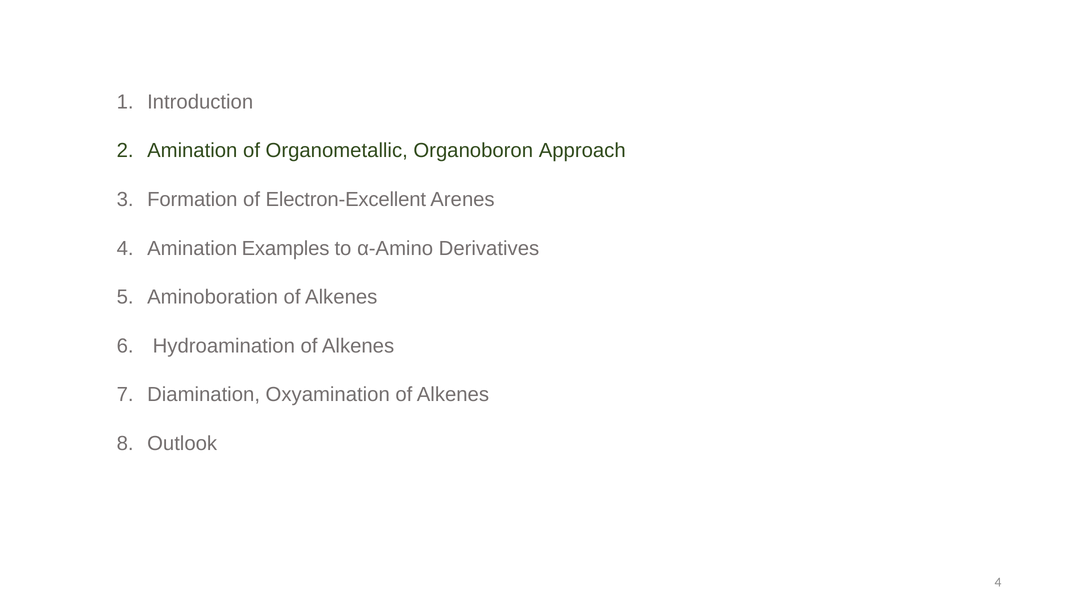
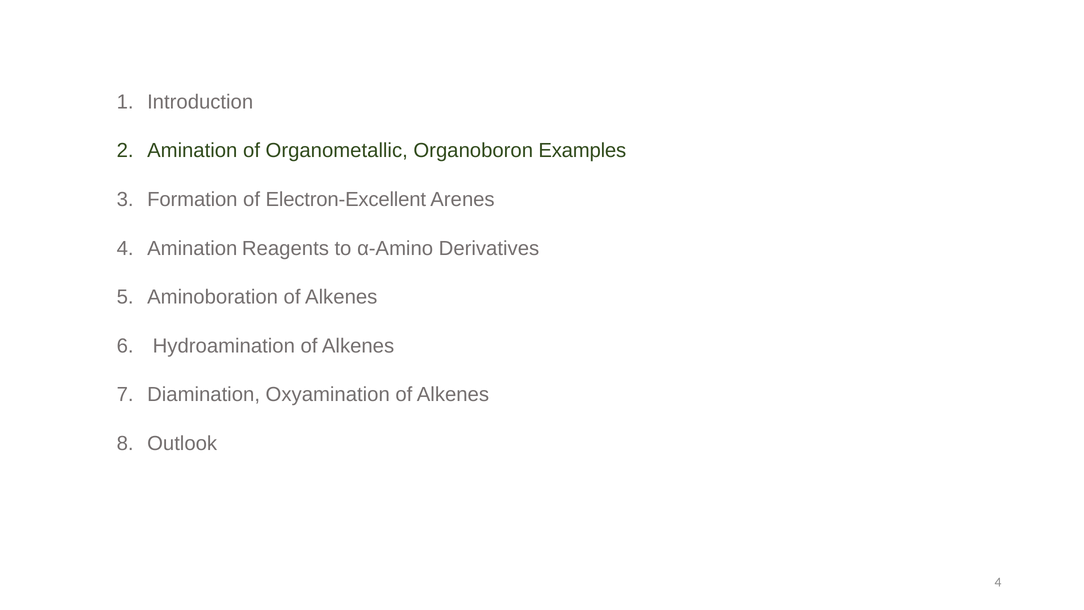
Approach: Approach -> Examples (582, 151)
Examples: Examples -> Reagents (285, 248)
